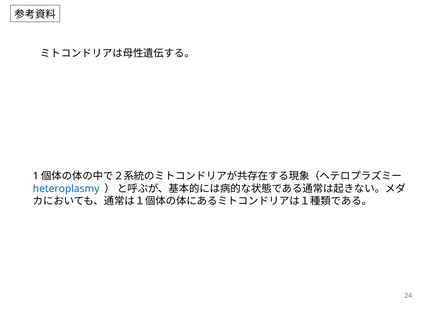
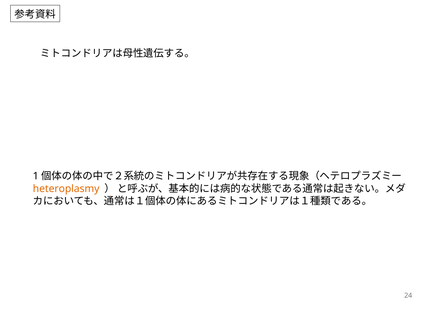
heteroplasmy colour: blue -> orange (66, 188)
